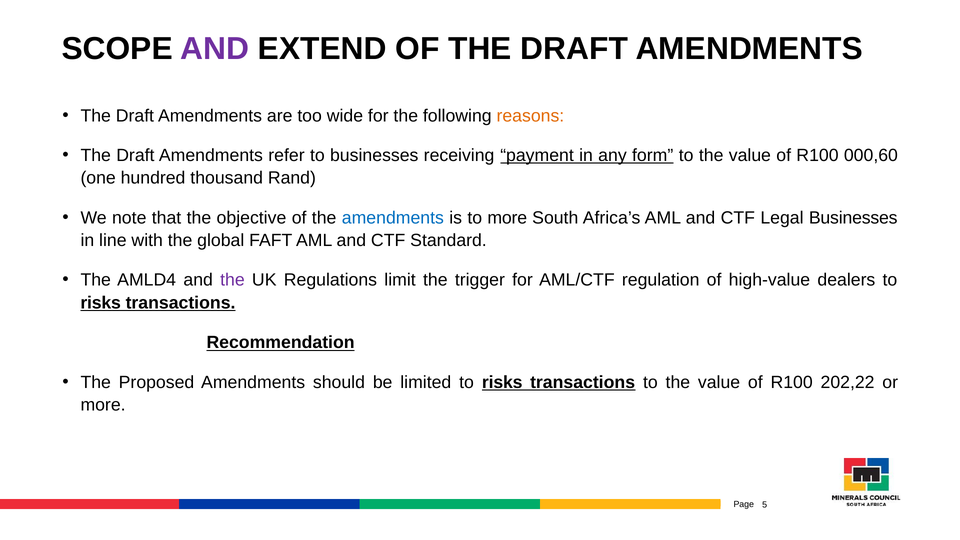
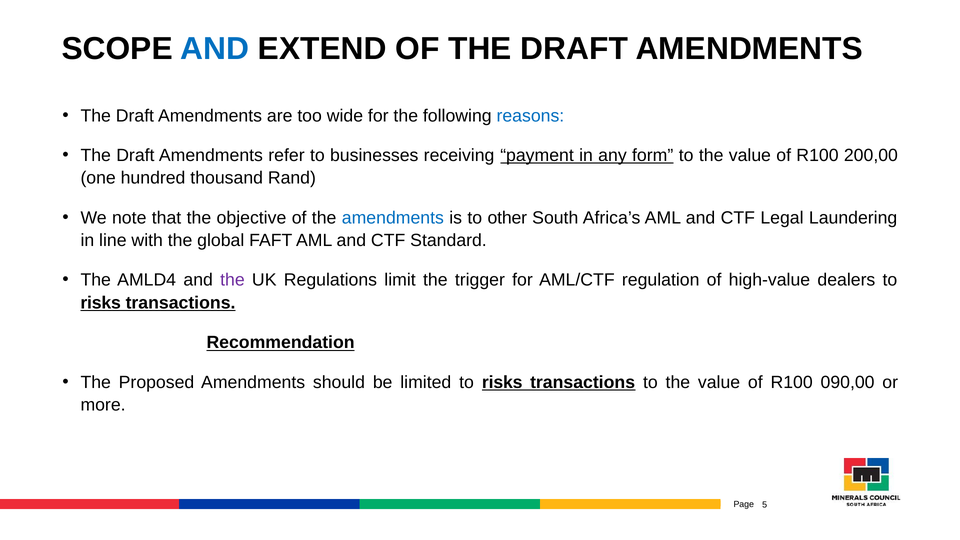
AND colour: purple -> blue (215, 49)
reasons colour: orange -> blue (530, 116)
000,60: 000,60 -> 200,00 (871, 155)
to more: more -> other (507, 218)
Legal Businesses: Businesses -> Laundering (853, 218)
202,22: 202,22 -> 090,00 (848, 382)
